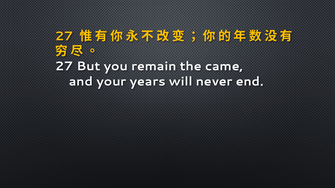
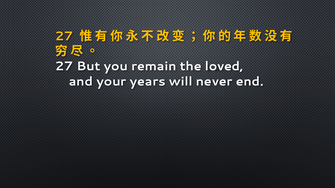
came: came -> loved (224, 66)
